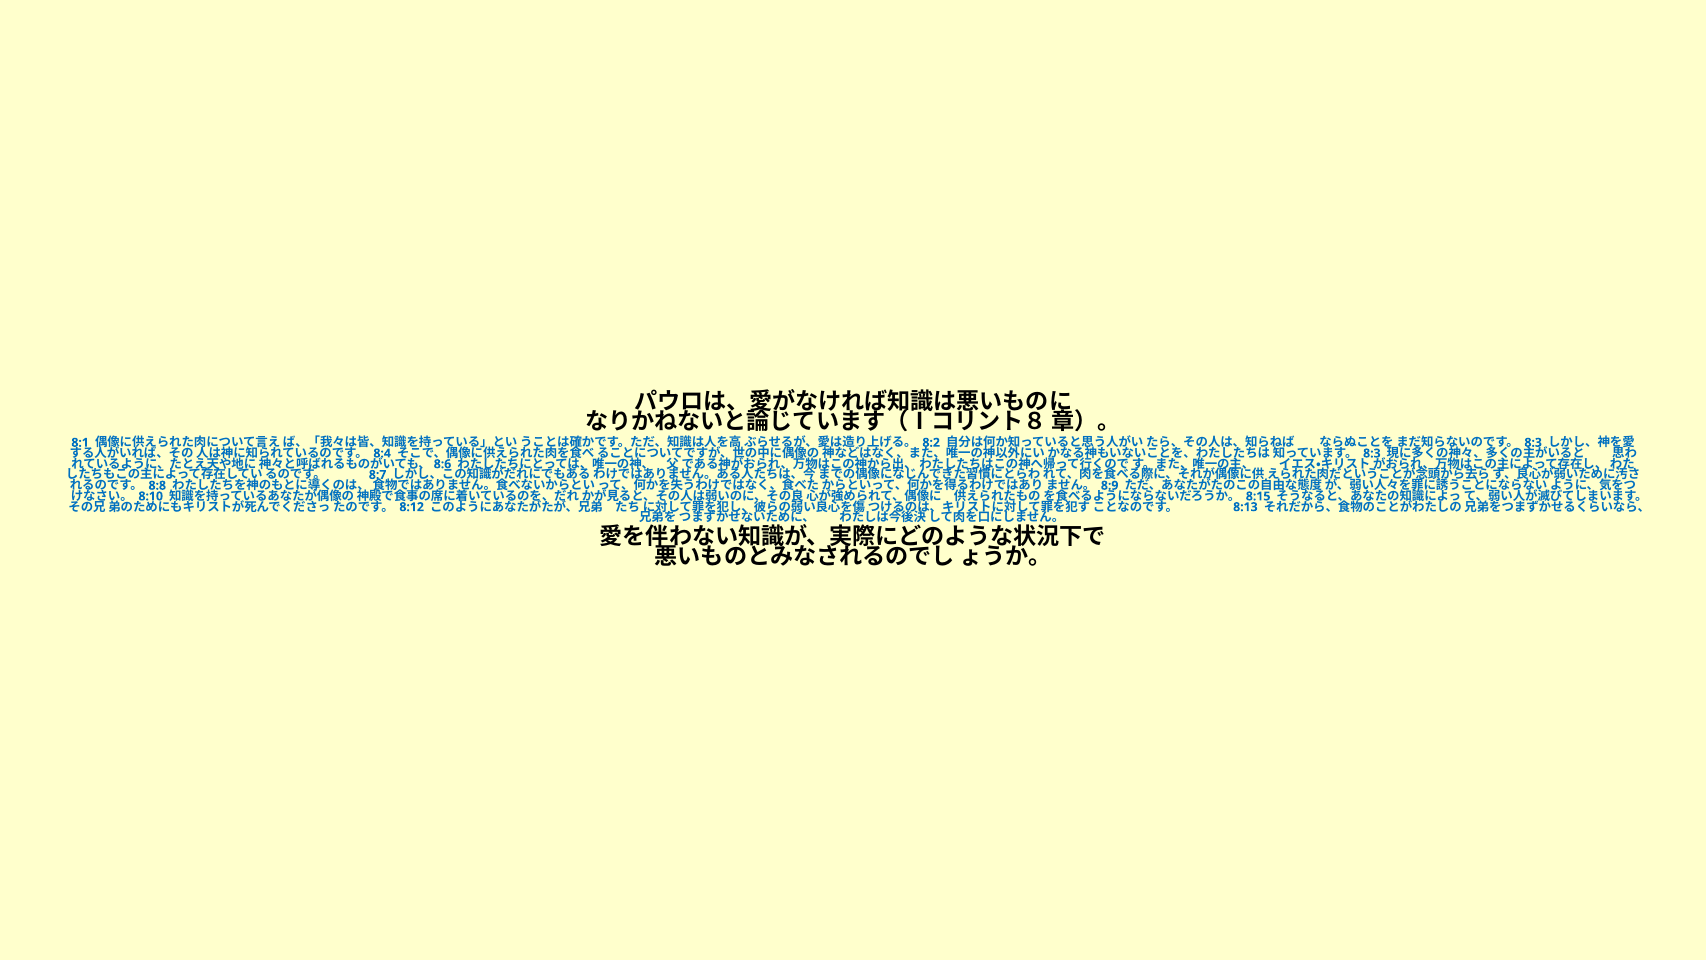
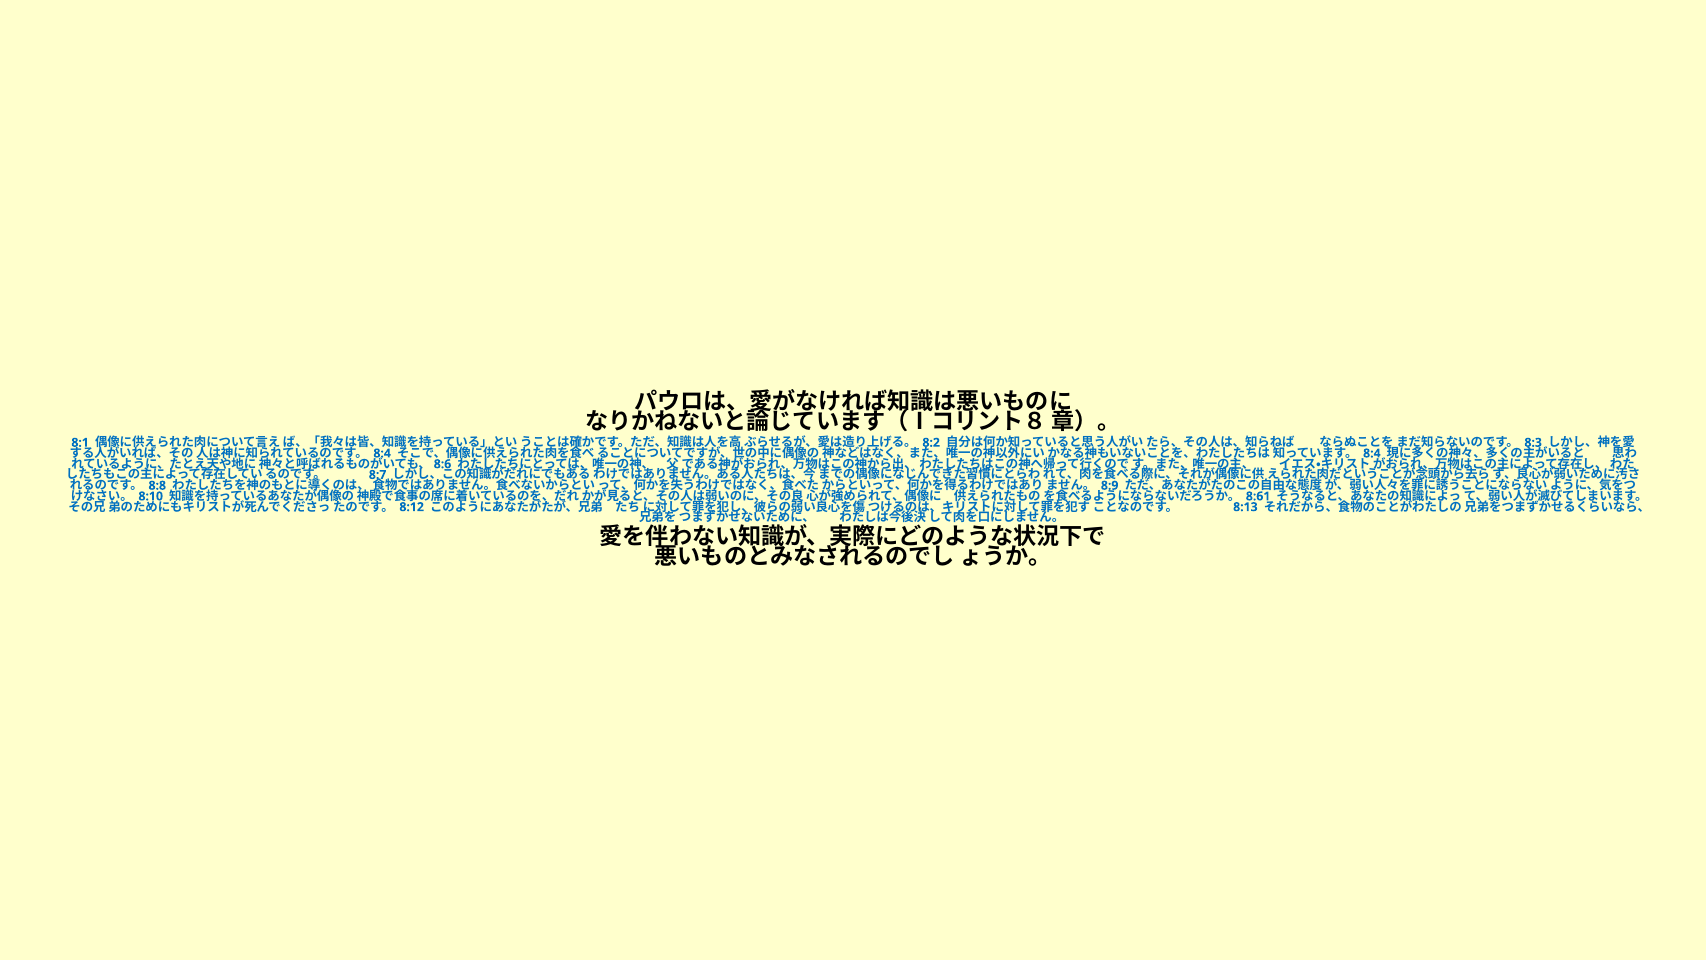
8:3: 8:3 -> 8:4 (1372, 453)
8:15: 8:15 -> 8:61 (1258, 496)
